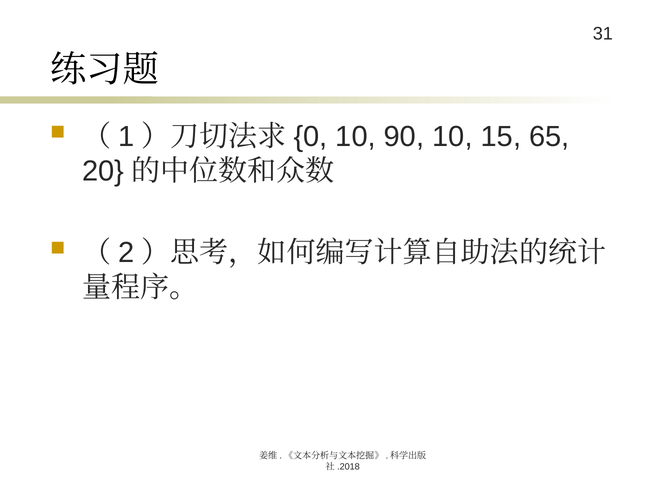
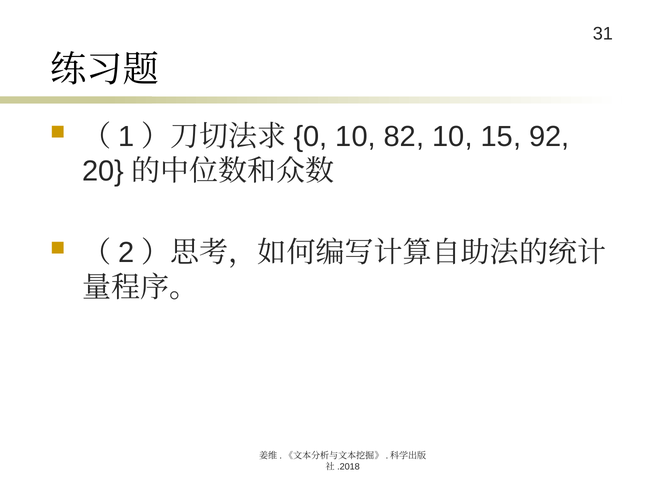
90: 90 -> 82 (404, 136)
65: 65 -> 92 (549, 136)
